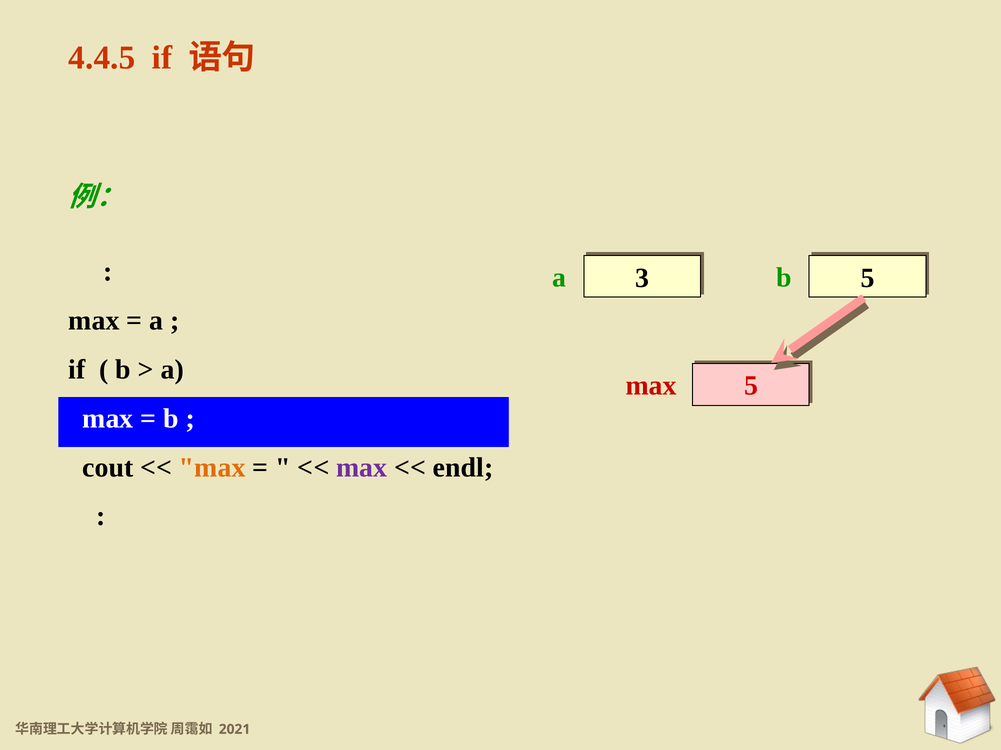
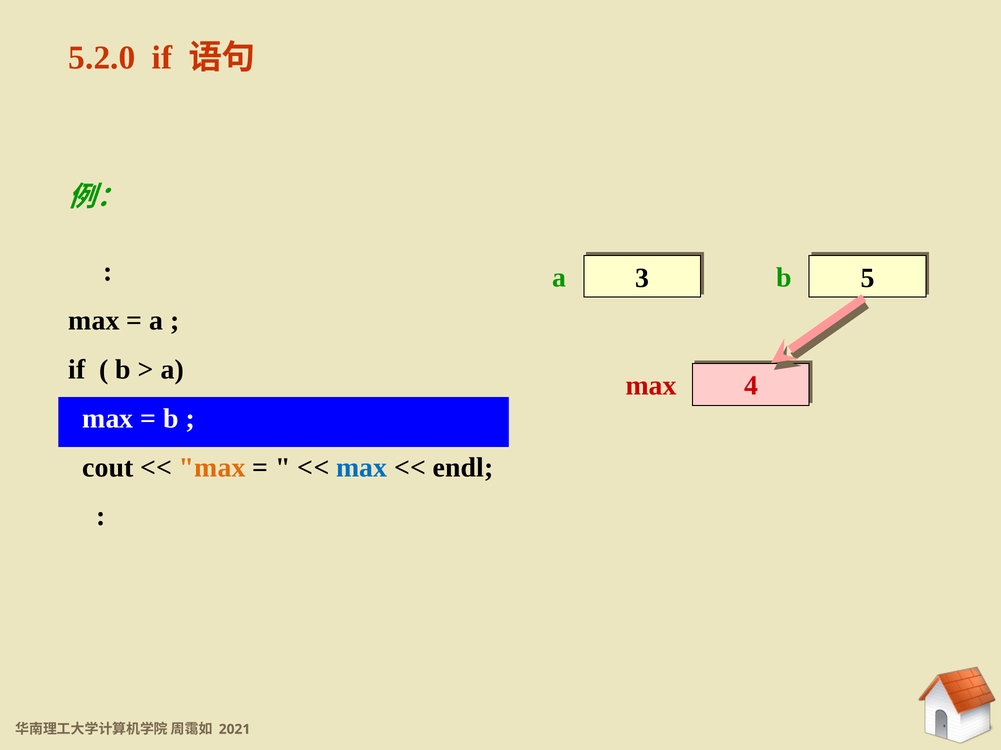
4.4.5: 4.4.5 -> 5.2.0 (102, 58)
max 5: 5 -> 4 (751, 386)
max colour: purple -> blue (362, 468)
